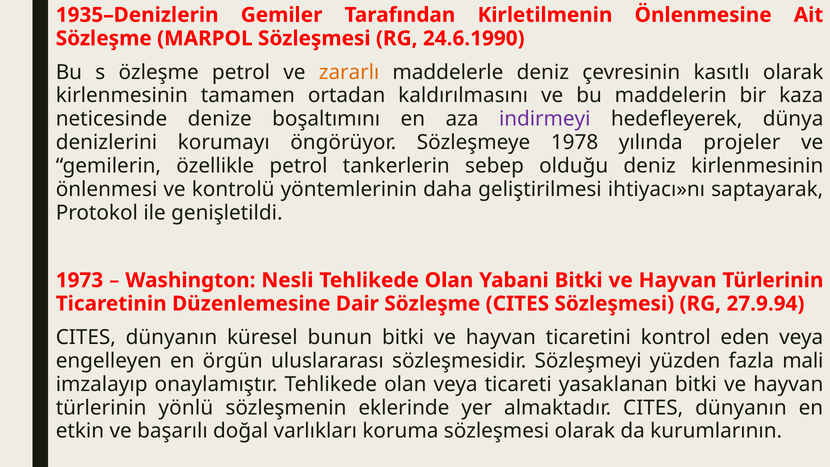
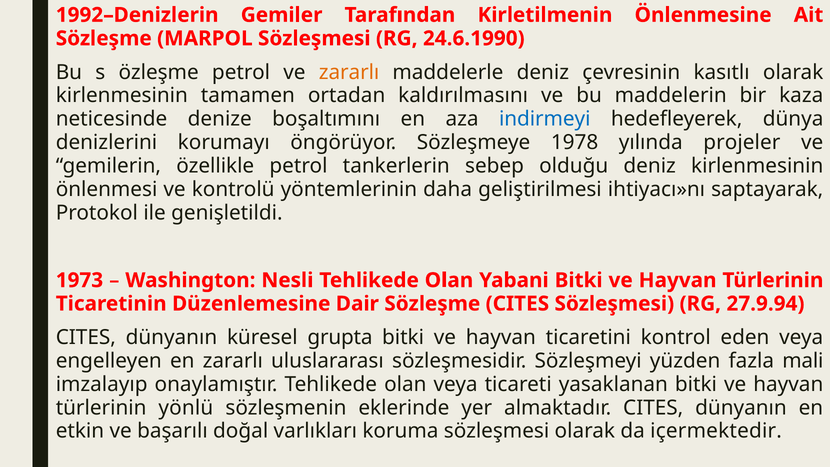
1935–Denizlerin: 1935–Denizlerin -> 1992–Denizlerin (137, 15)
indirmeyi colour: purple -> blue (545, 119)
bunun: bunun -> grupta (340, 337)
en örgün: örgün -> zararlı (233, 361)
kurumlarının: kurumlarının -> içermektedir (716, 431)
